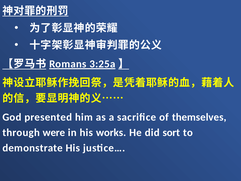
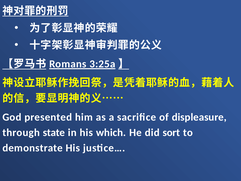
themselves: themselves -> displeasure (199, 117)
were: were -> state (54, 132)
works: works -> which (111, 132)
